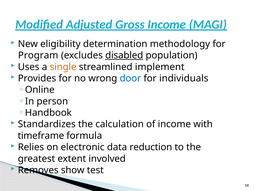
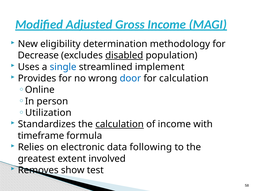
Program: Program -> Decrease (38, 55)
single colour: orange -> blue (63, 67)
for individuals: individuals -> calculation (184, 78)
Handbook: Handbook -> Utilization (48, 113)
calculation underline: none -> present (120, 124)
reduction: reduction -> following (151, 147)
